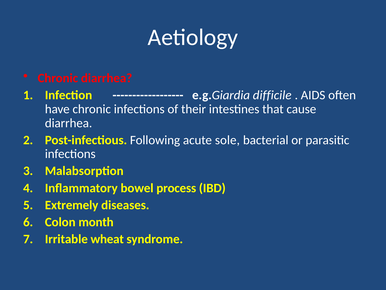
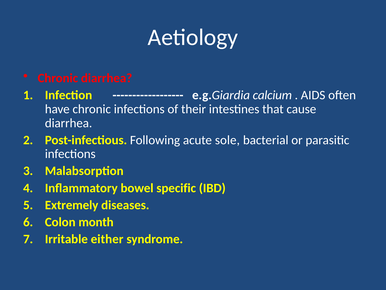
difficile: difficile -> calcium (272, 95)
process: process -> specific (176, 188)
wheat: wheat -> either (107, 239)
